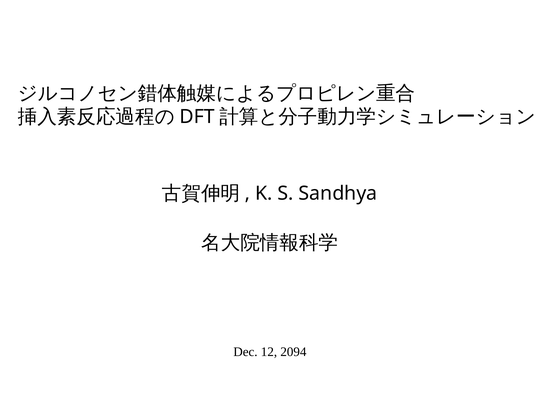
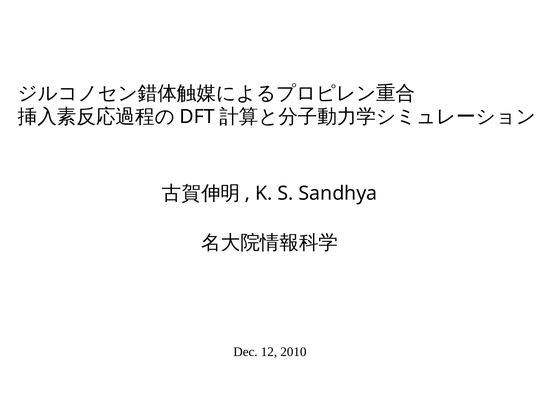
2094: 2094 -> 2010 (293, 352)
